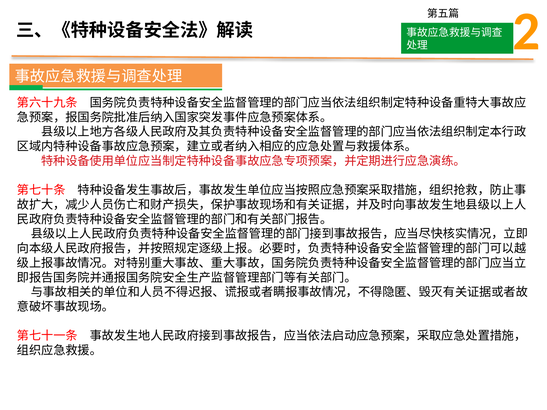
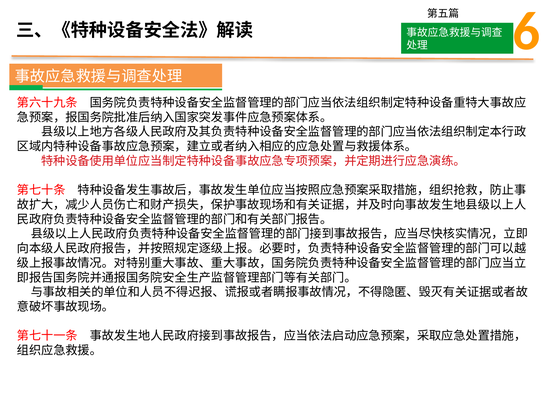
2: 2 -> 6 (526, 31)
